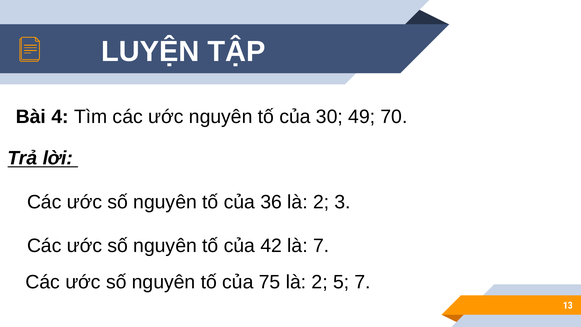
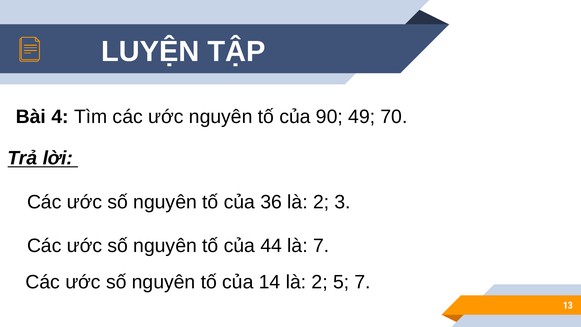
30: 30 -> 90 (329, 117)
42: 42 -> 44 (271, 246)
75: 75 -> 14 (270, 282)
